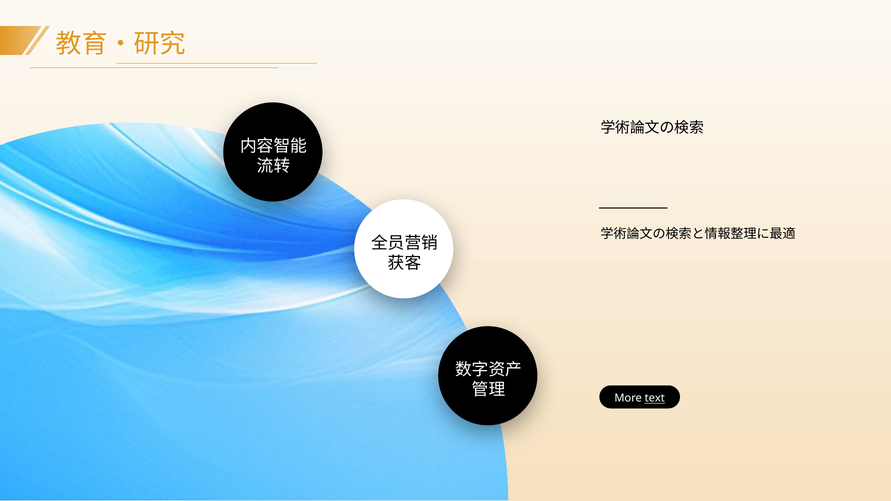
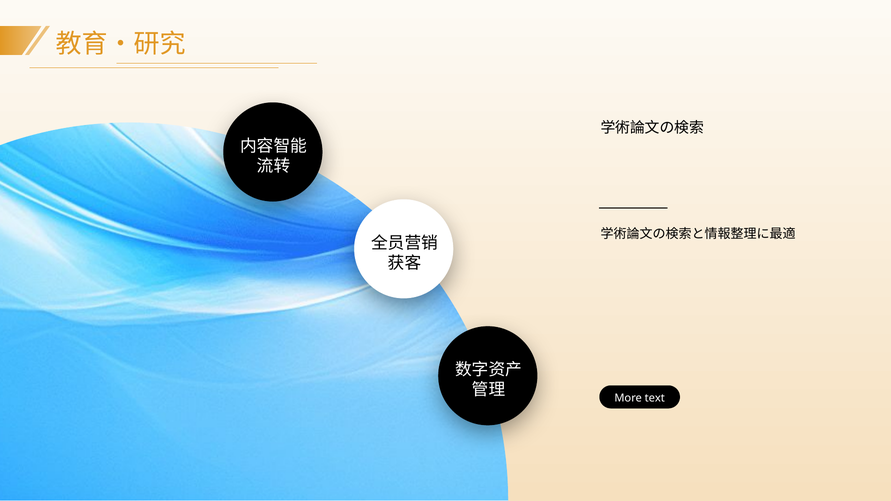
text underline: present -> none (655, 398)
